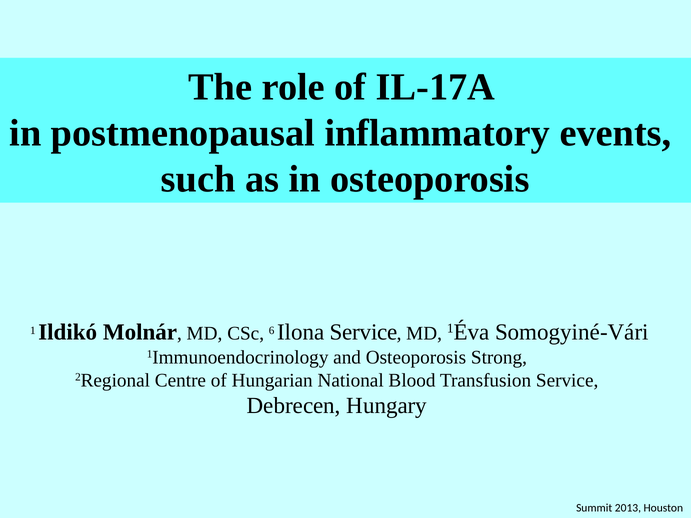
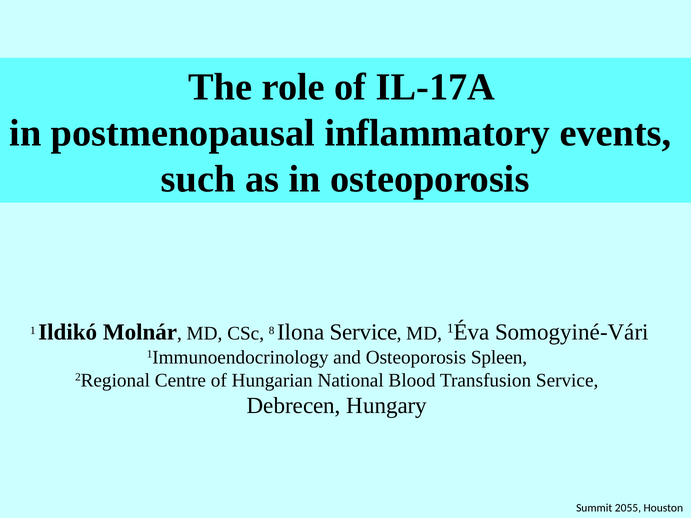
6: 6 -> 8 (272, 331)
Strong: Strong -> Spleen (499, 357)
2013: 2013 -> 2055 (628, 508)
